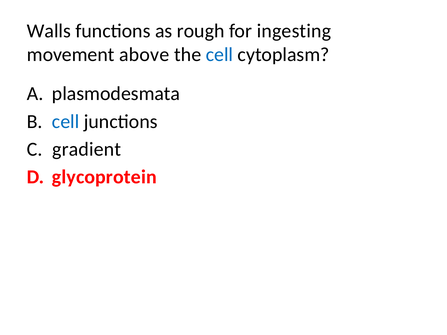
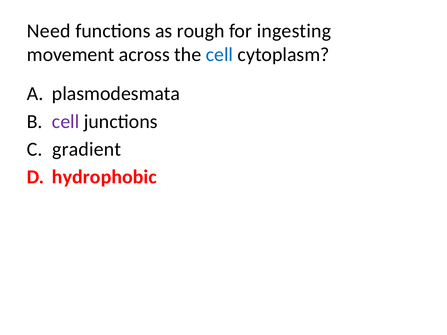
Walls: Walls -> Need (49, 31)
above: above -> across (144, 55)
cell colour: blue -> purple (66, 122)
glycoprotein: glycoprotein -> hydrophobic (104, 177)
